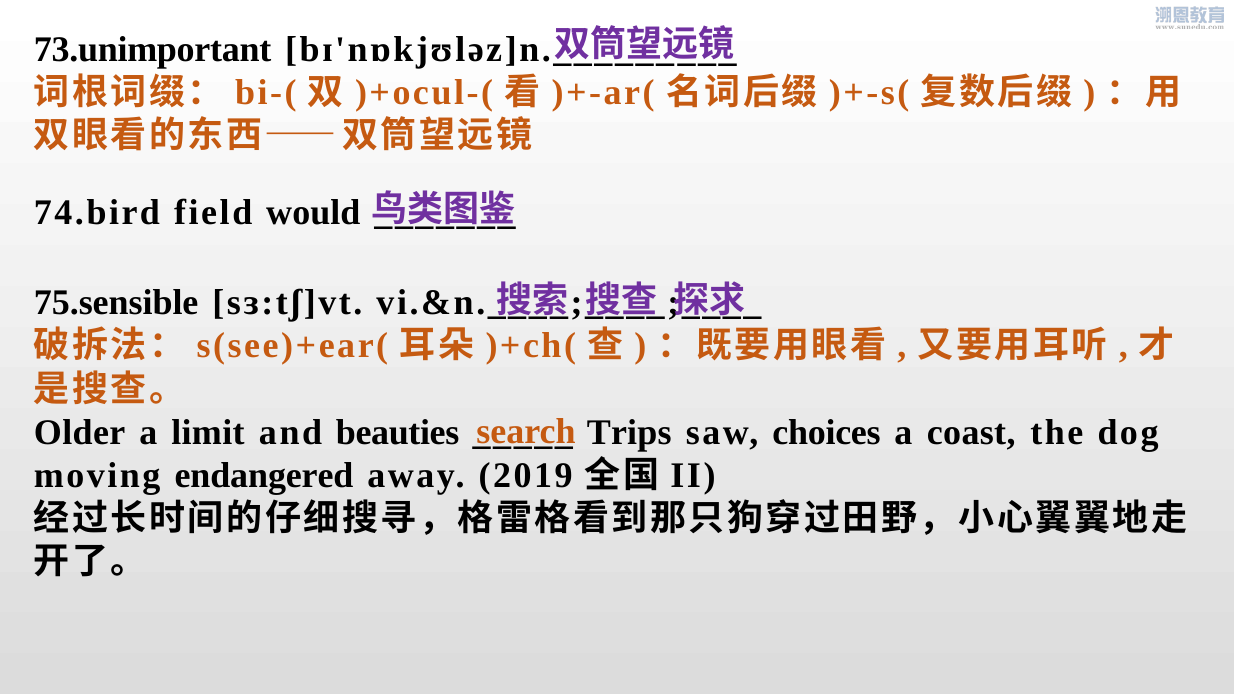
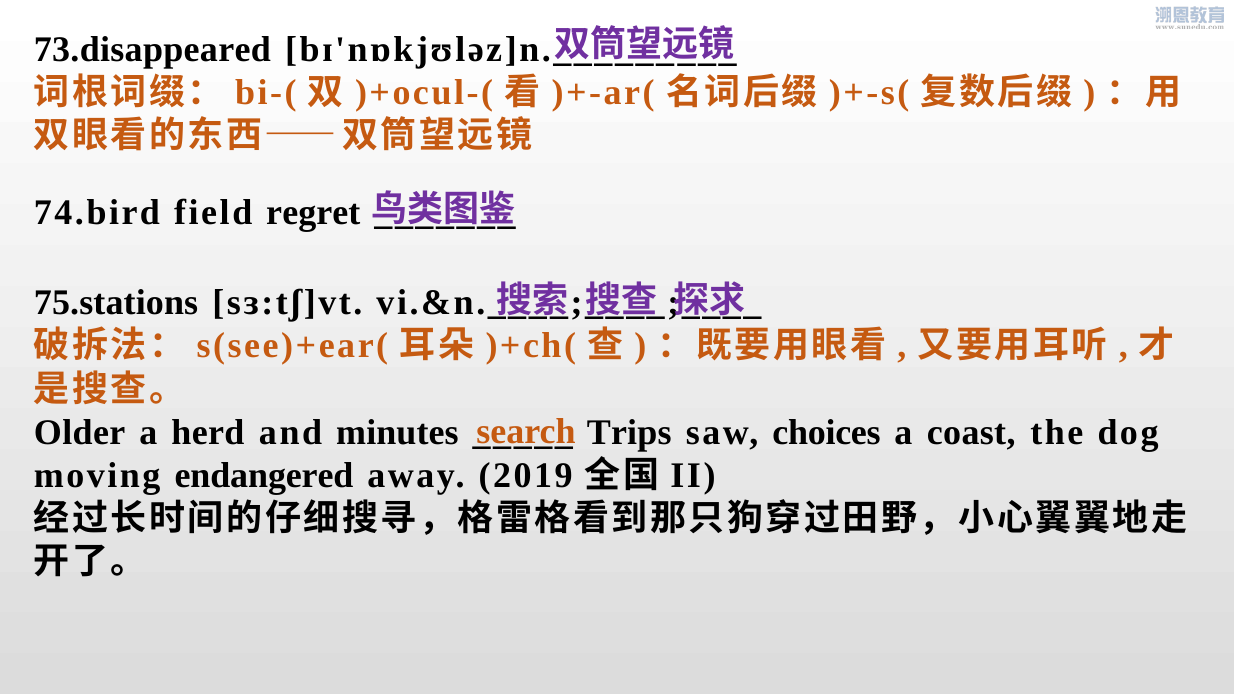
73.unimportant: 73.unimportant -> 73.disappeared (152, 49)
would: would -> regret (313, 213)
75.sensible: 75.sensible -> 75.stations (116, 303)
limit: limit -> herd (208, 432)
beauties: beauties -> minutes (397, 432)
